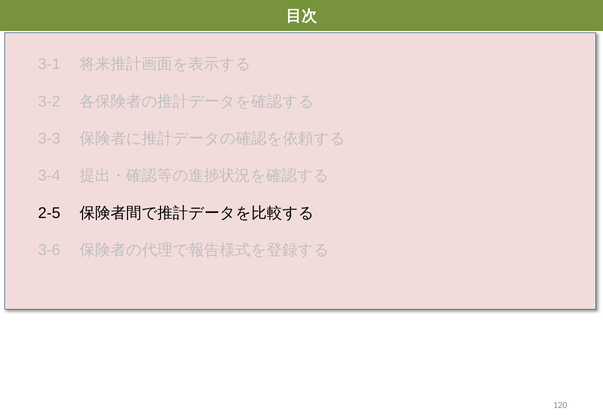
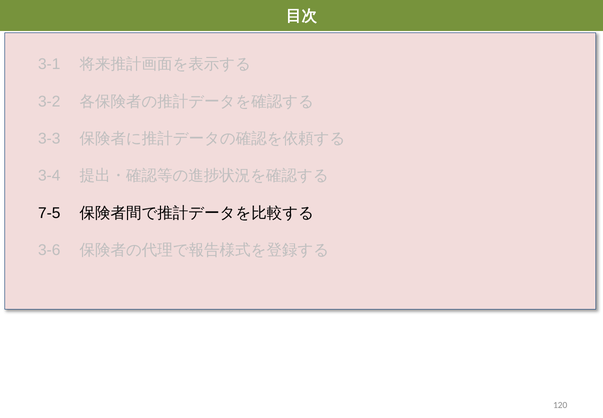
2-5: 2-5 -> 7-5 (49, 213)
